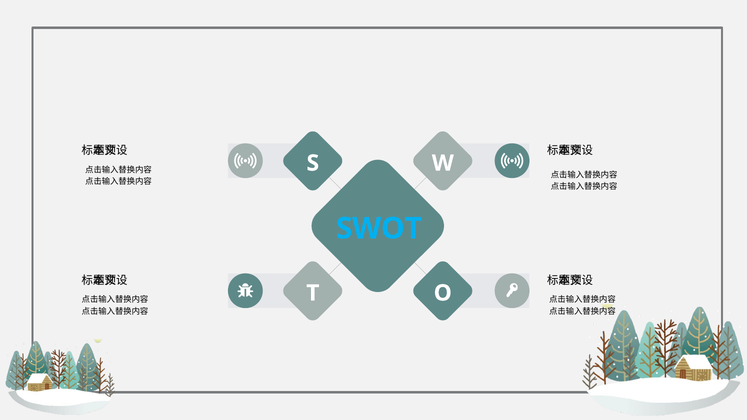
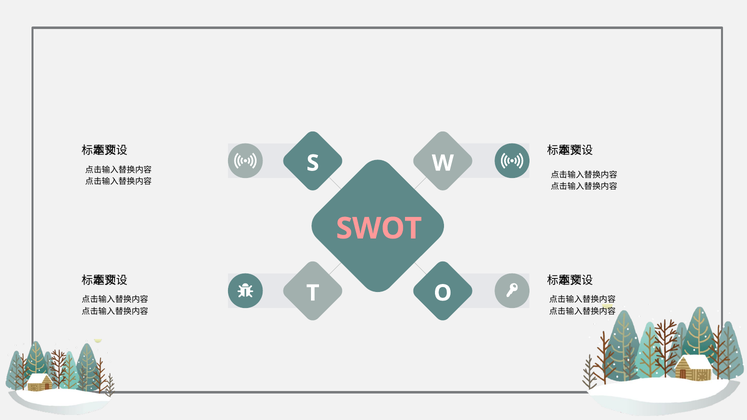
SWOT colour: light blue -> pink (379, 229)
